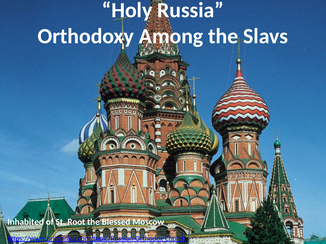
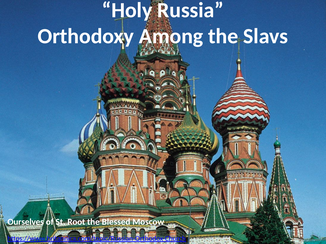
Inhabited: Inhabited -> Ourselves (26, 222)
